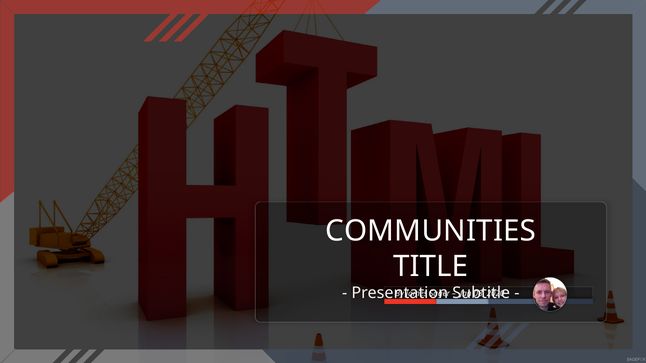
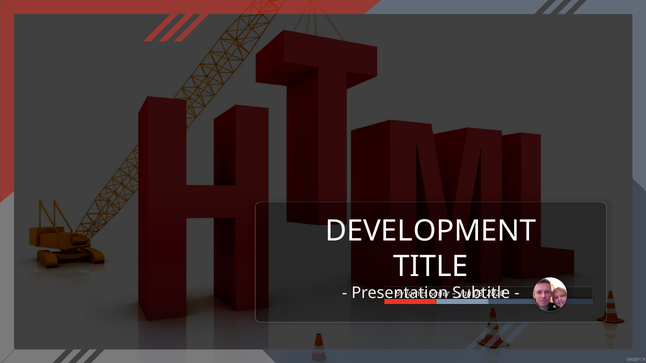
COMMUNITIES: COMMUNITIES -> DEVELOPMENT (431, 231)
